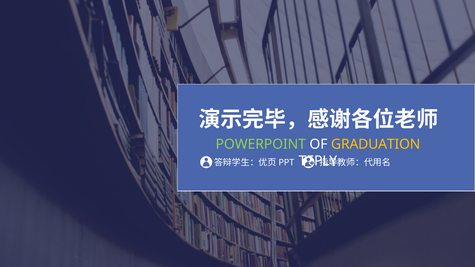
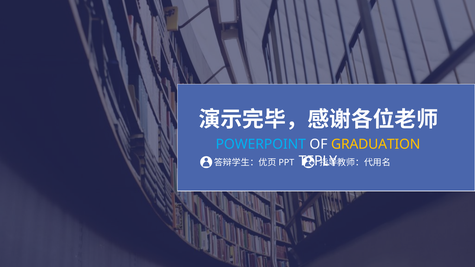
POWERPOINT colour: light green -> light blue (261, 144)
